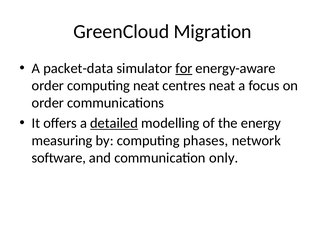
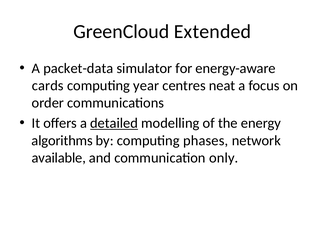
Migration: Migration -> Extended (212, 31)
for underline: present -> none (184, 68)
order: order -> cards (48, 86)
computing neat: neat -> year (146, 86)
measuring: measuring -> algorithms (62, 140)
software: software -> available (59, 158)
